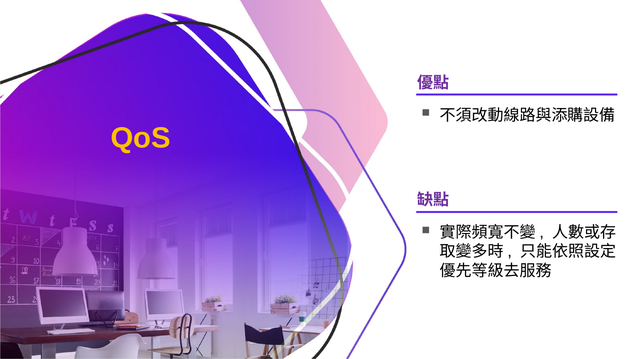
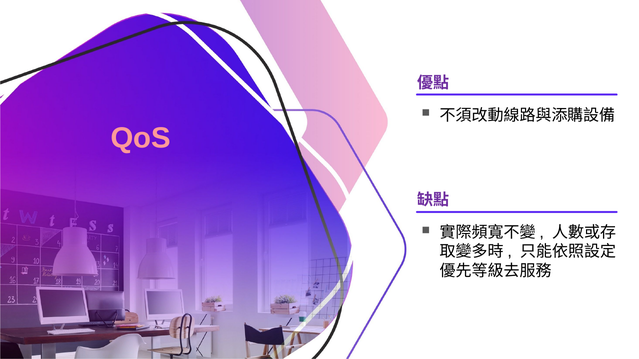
QoS colour: yellow -> pink (141, 138)
